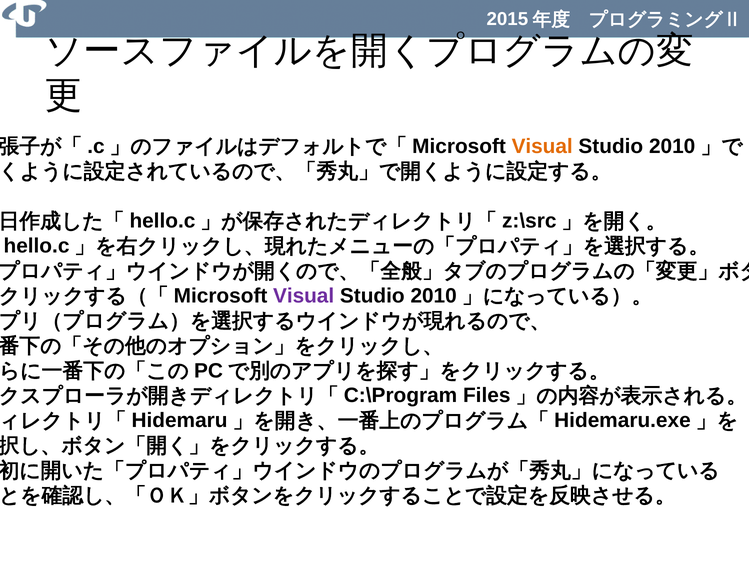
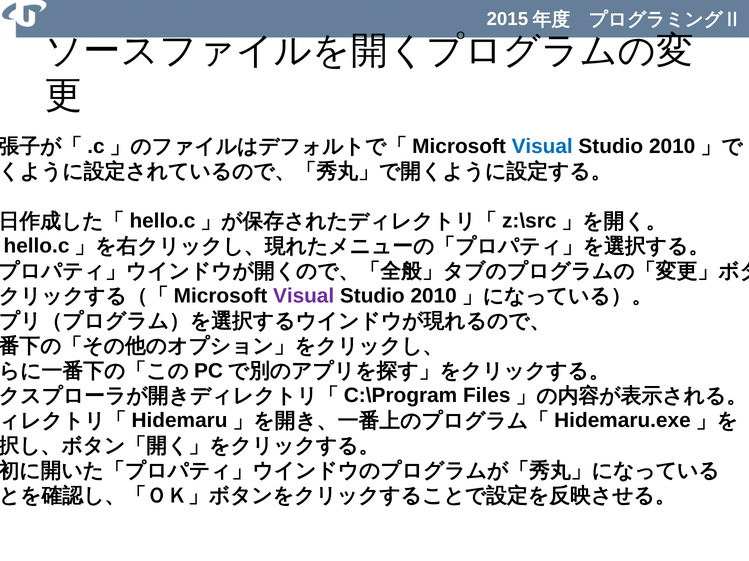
Visual colour: orange -> blue (542, 146)
